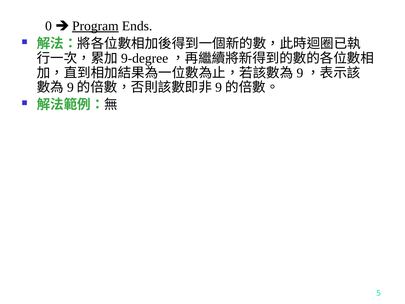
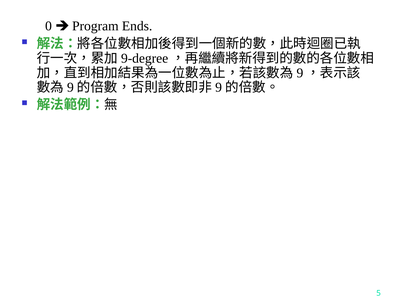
Program underline: present -> none (95, 26)
